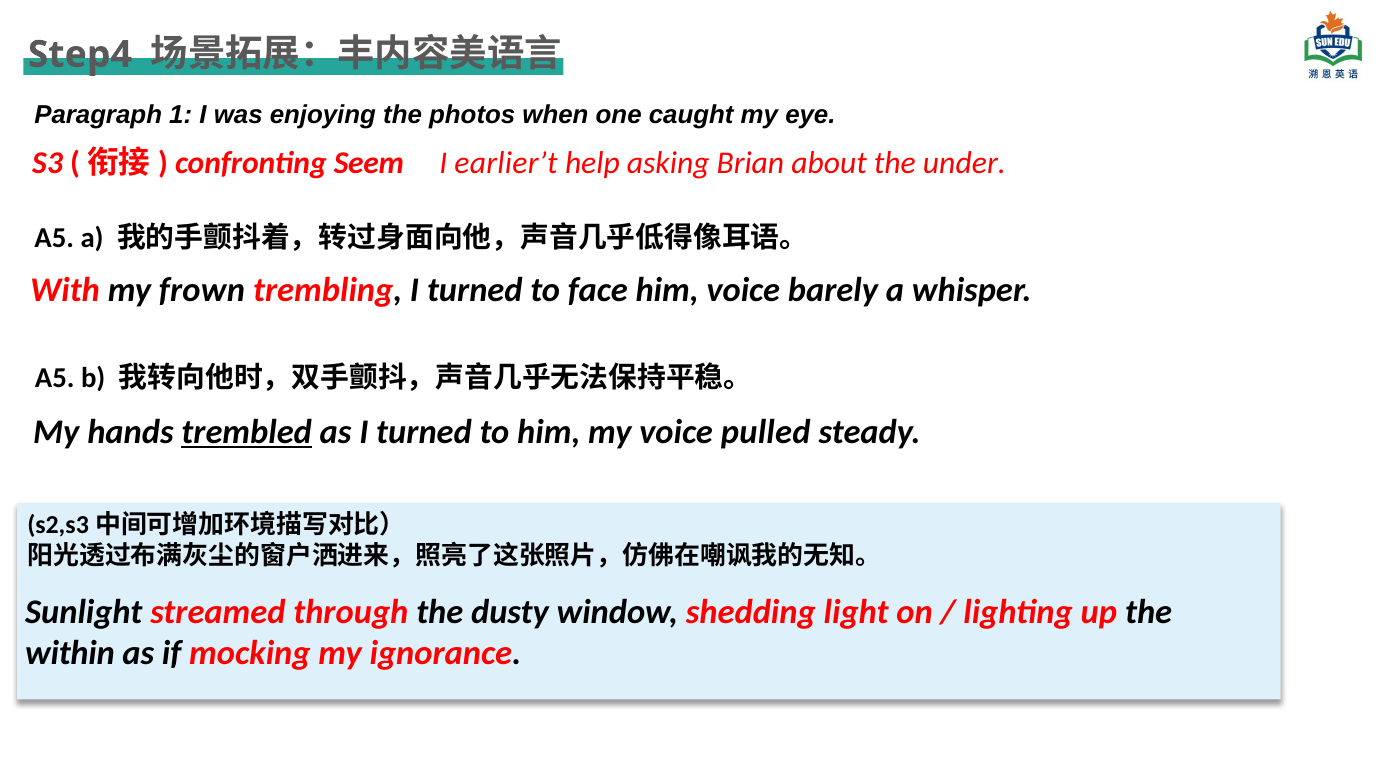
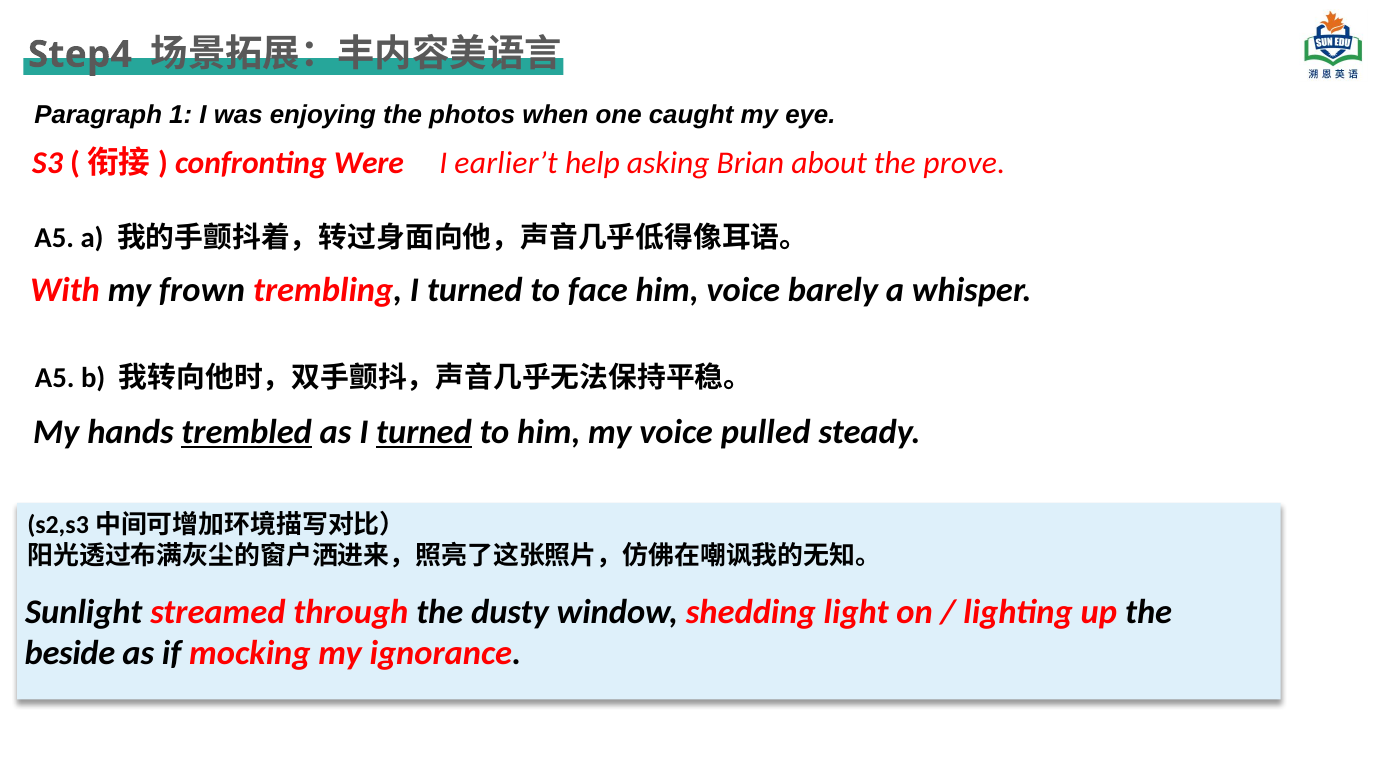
Seem: Seem -> Were (369, 164)
under: under -> prove (964, 164)
turned underline: none -> present (424, 432)
within: within -> beside (70, 653)
